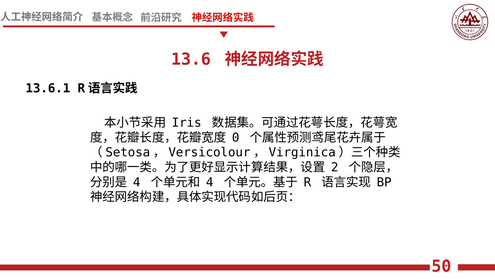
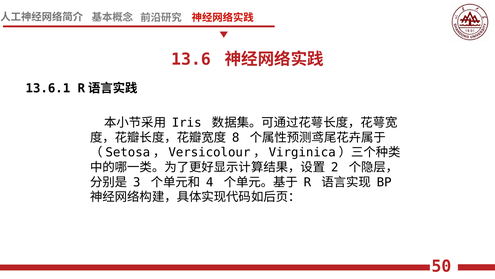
0: 0 -> 8 (236, 137)
4: 4 -> 3 (137, 182)
